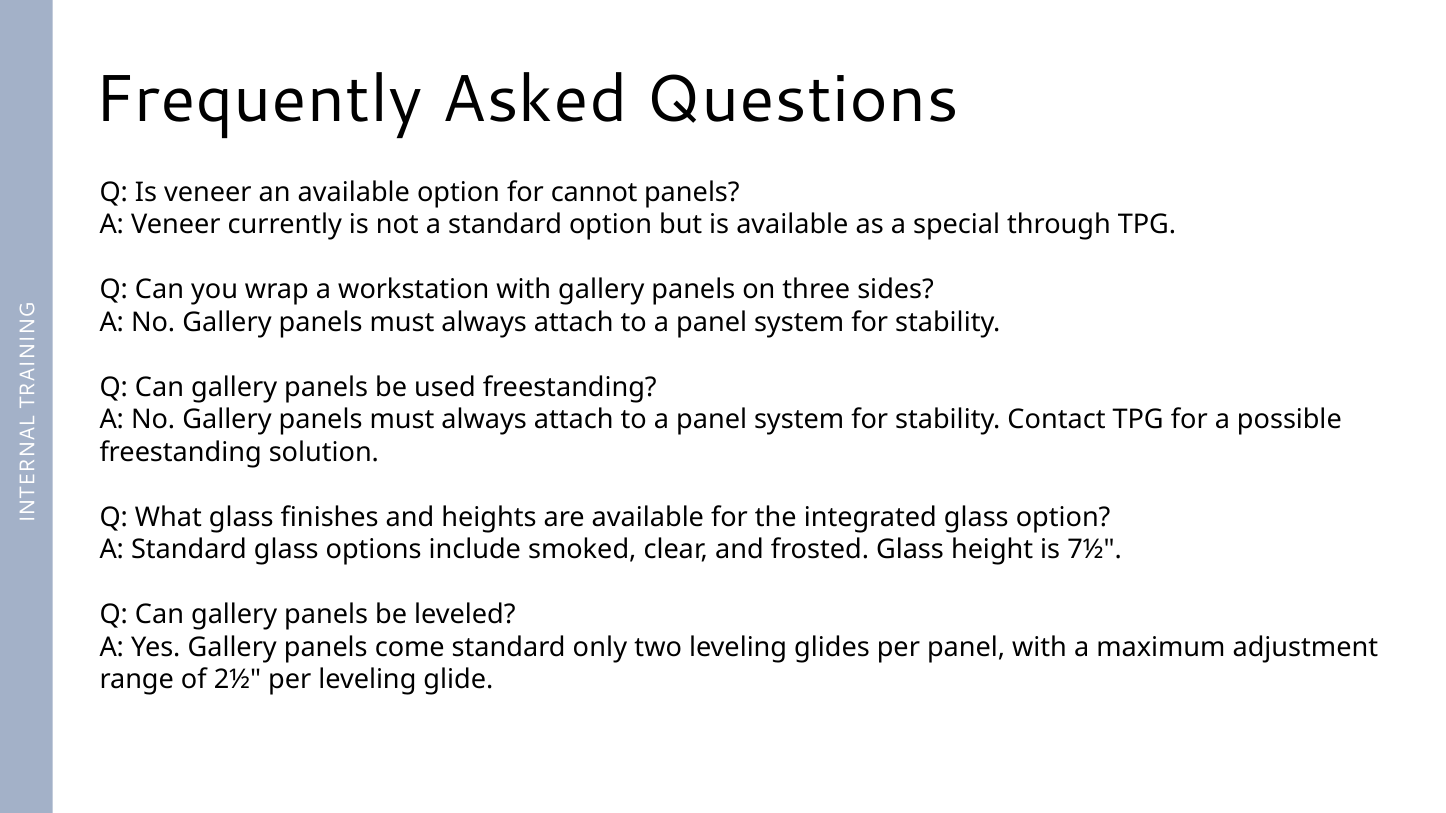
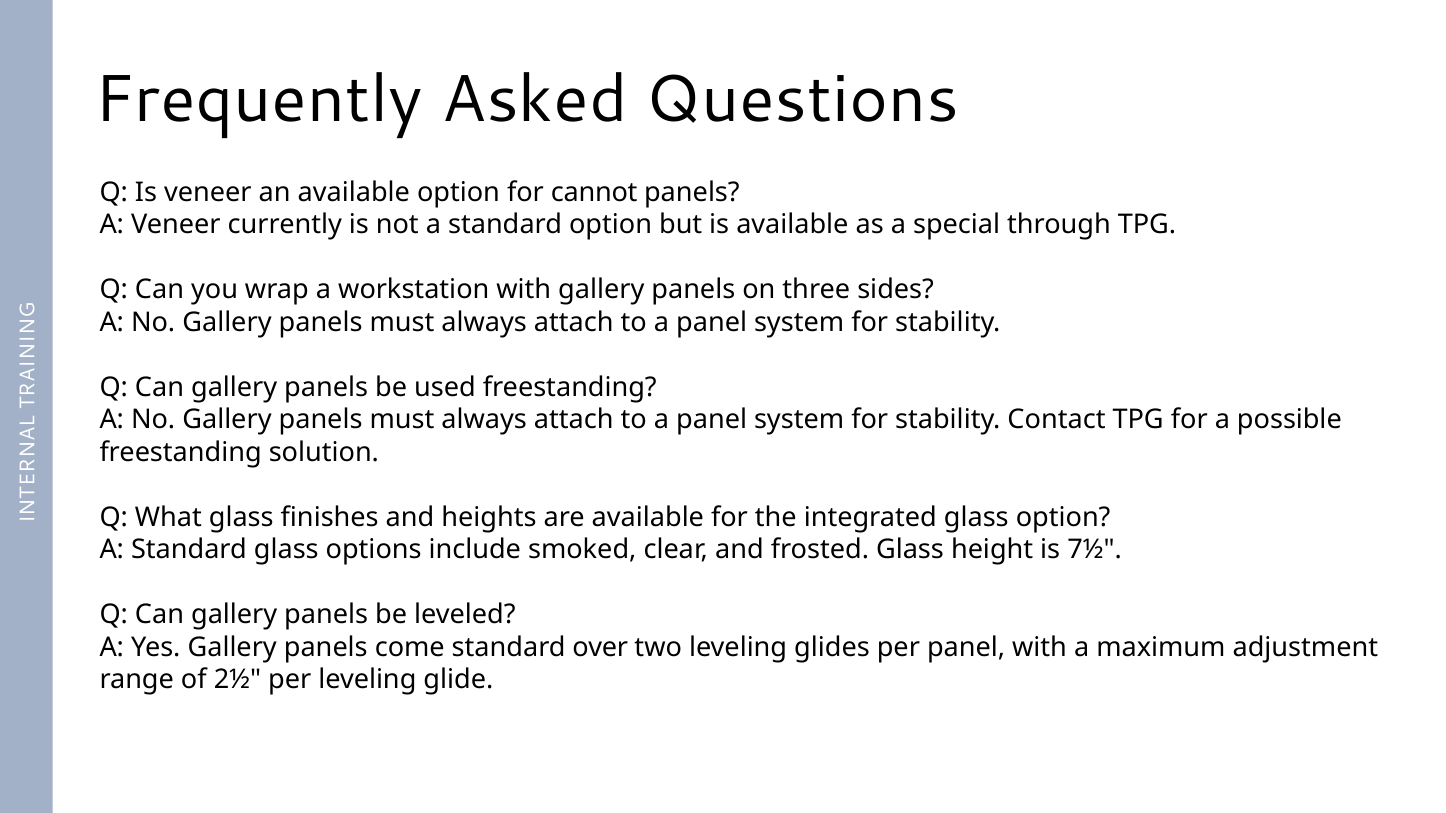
only: only -> over (600, 648)
